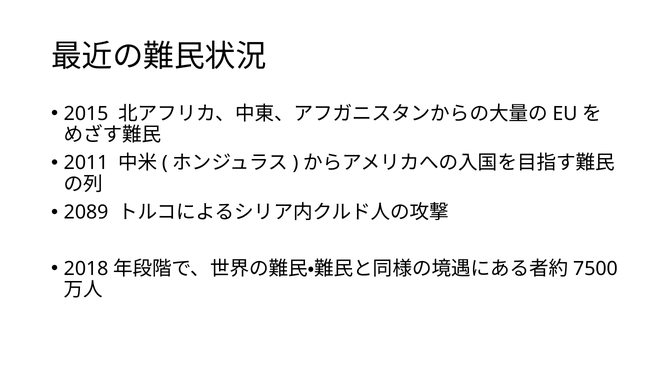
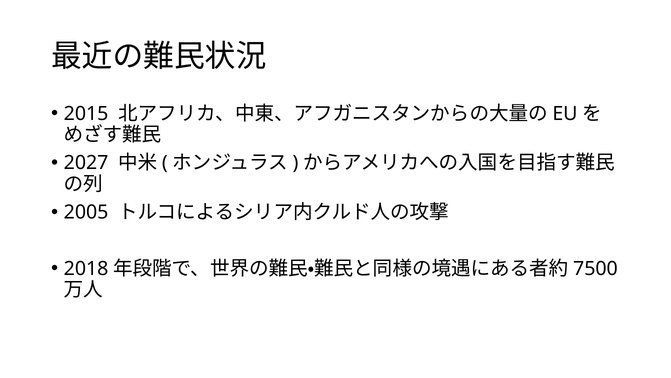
2011: 2011 -> 2027 (86, 163)
2089: 2089 -> 2005 (86, 212)
